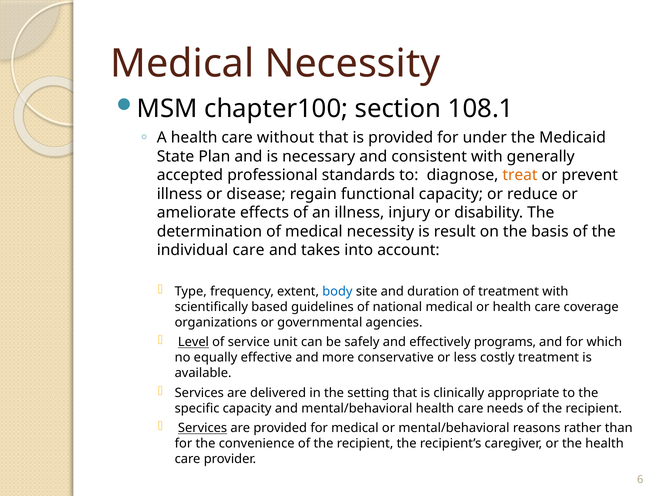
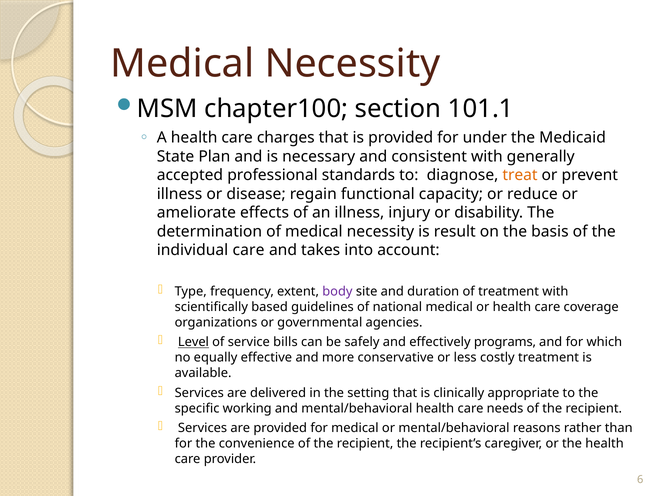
108.1: 108.1 -> 101.1 (481, 109)
without: without -> charges (286, 138)
body colour: blue -> purple (337, 292)
unit: unit -> bills (285, 343)
specific capacity: capacity -> working (247, 409)
Services underline: present -> none (203, 429)
